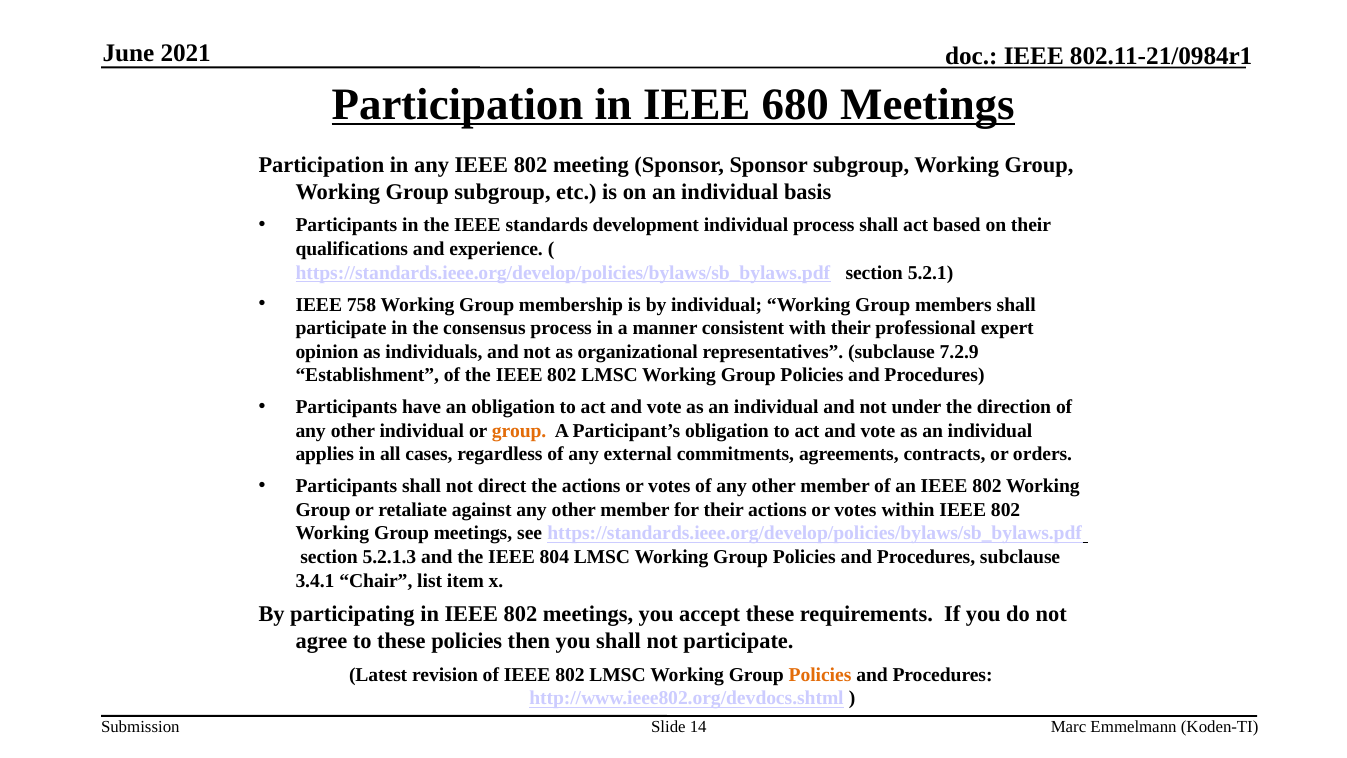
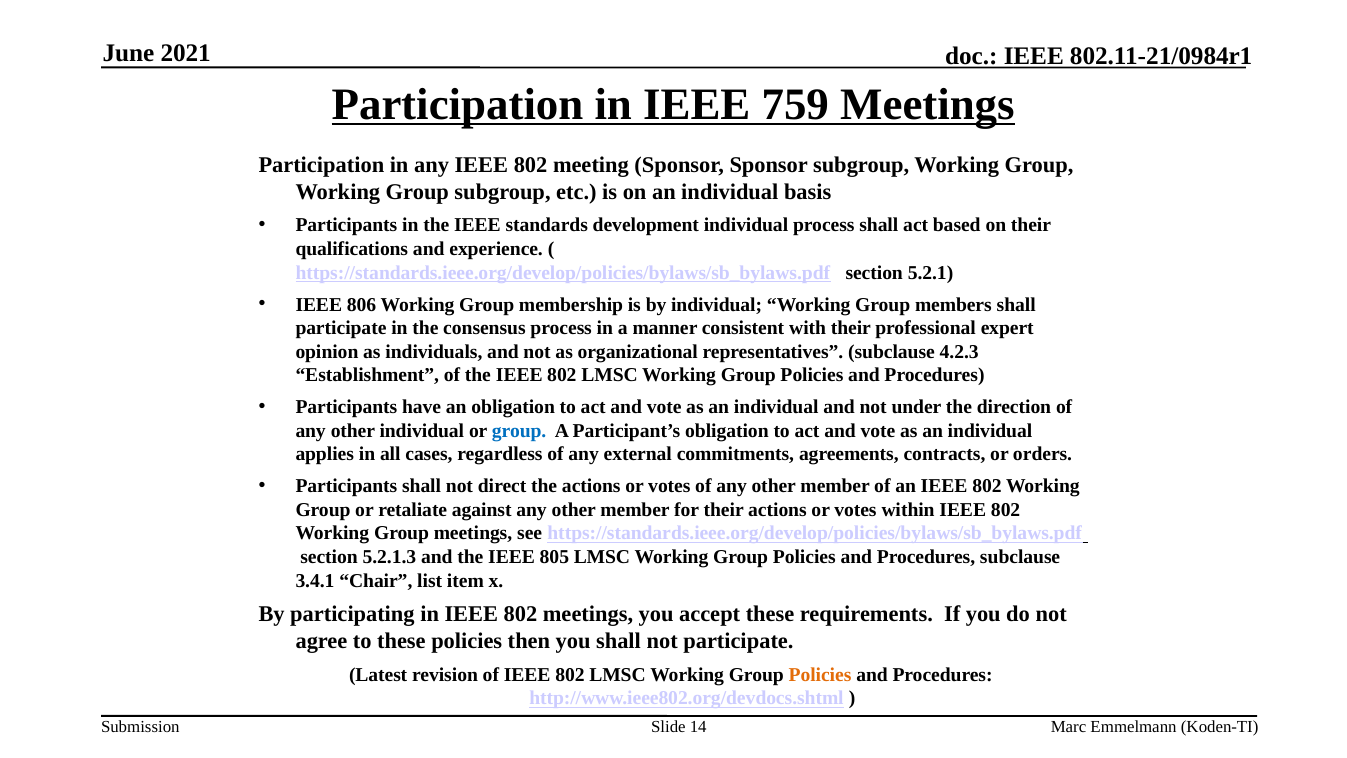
680: 680 -> 759 (795, 104)
758: 758 -> 806 (362, 304)
7.2.9: 7.2.9 -> 4.2.3 (959, 352)
group colour: orange -> blue (519, 431)
804: 804 -> 805 (554, 557)
